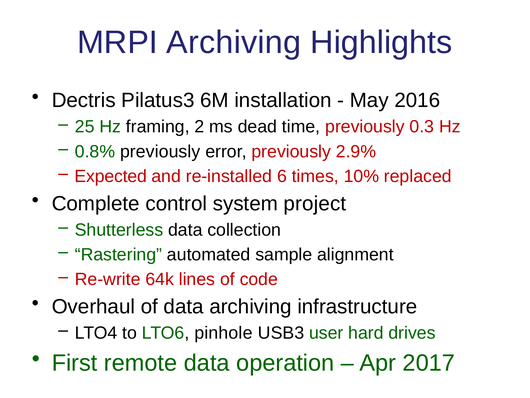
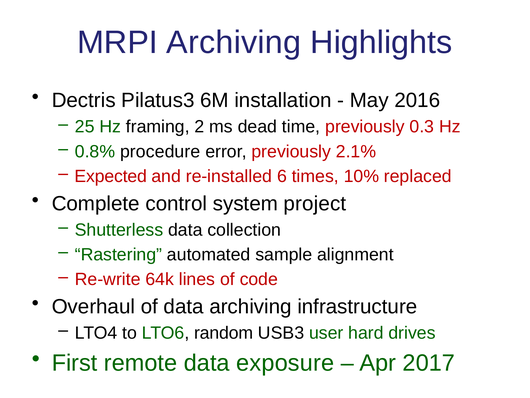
0.8% previously: previously -> procedure (160, 151)
2.9%: 2.9% -> 2.1% (356, 151)
pinhole: pinhole -> random (224, 333)
operation: operation -> exposure (285, 362)
